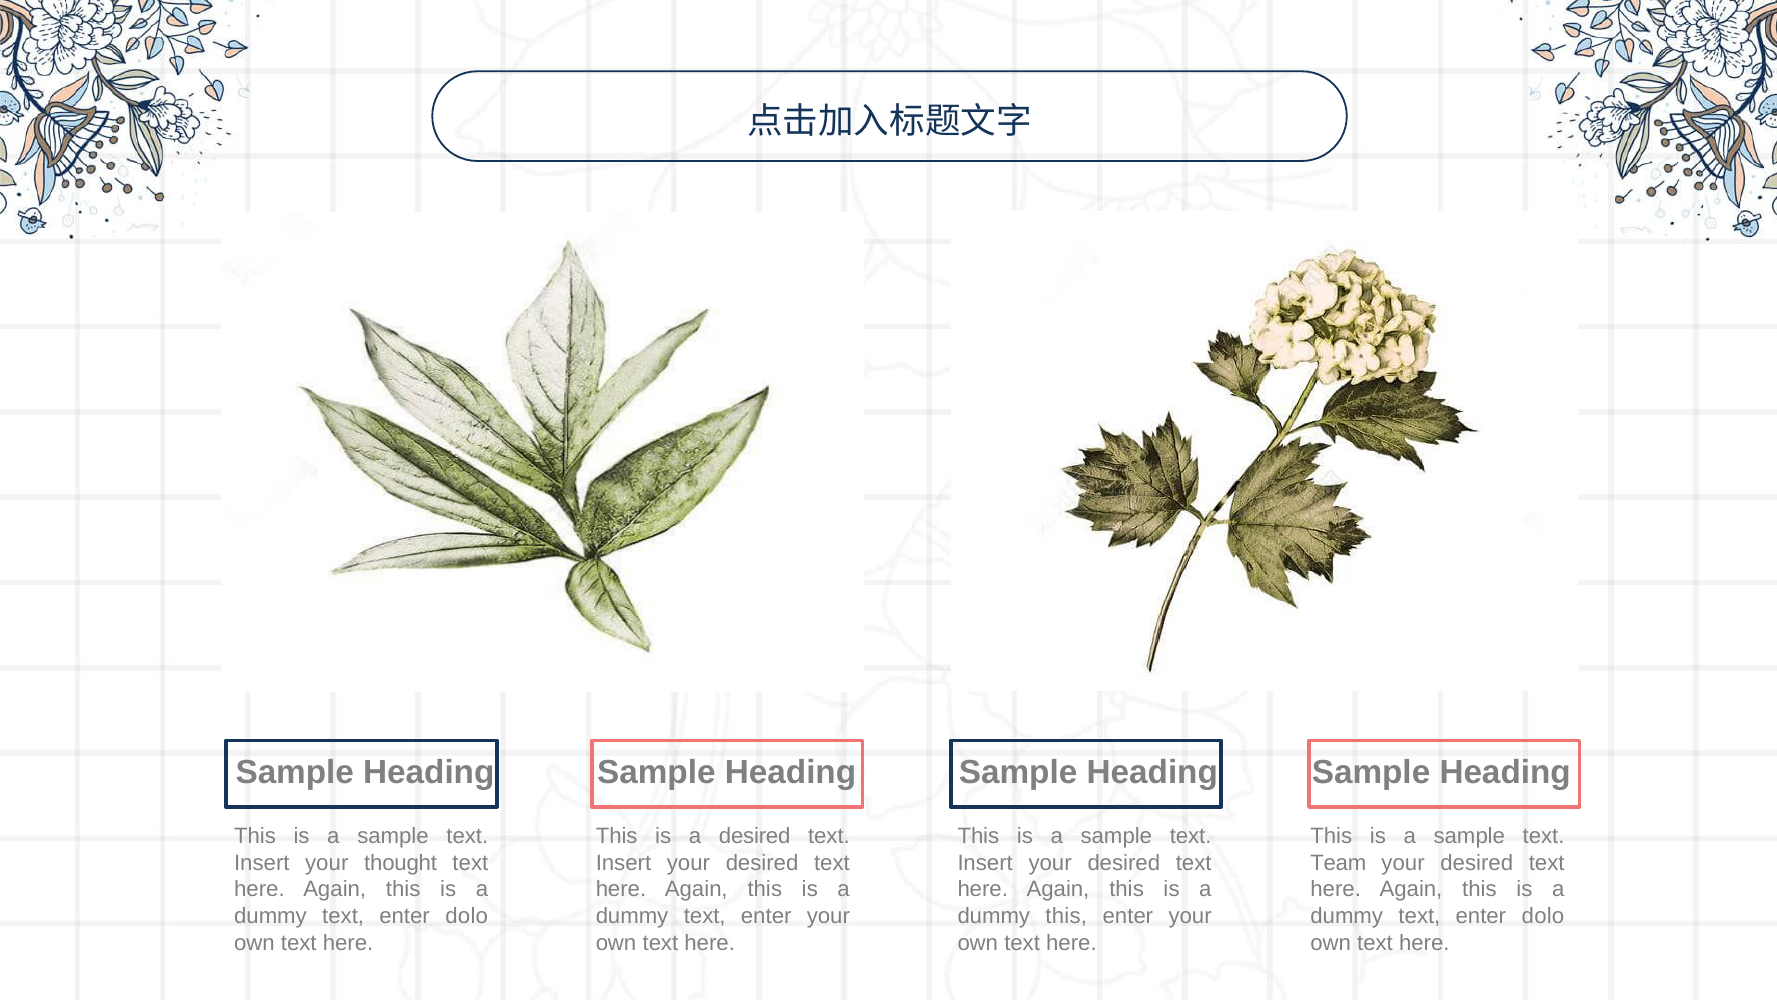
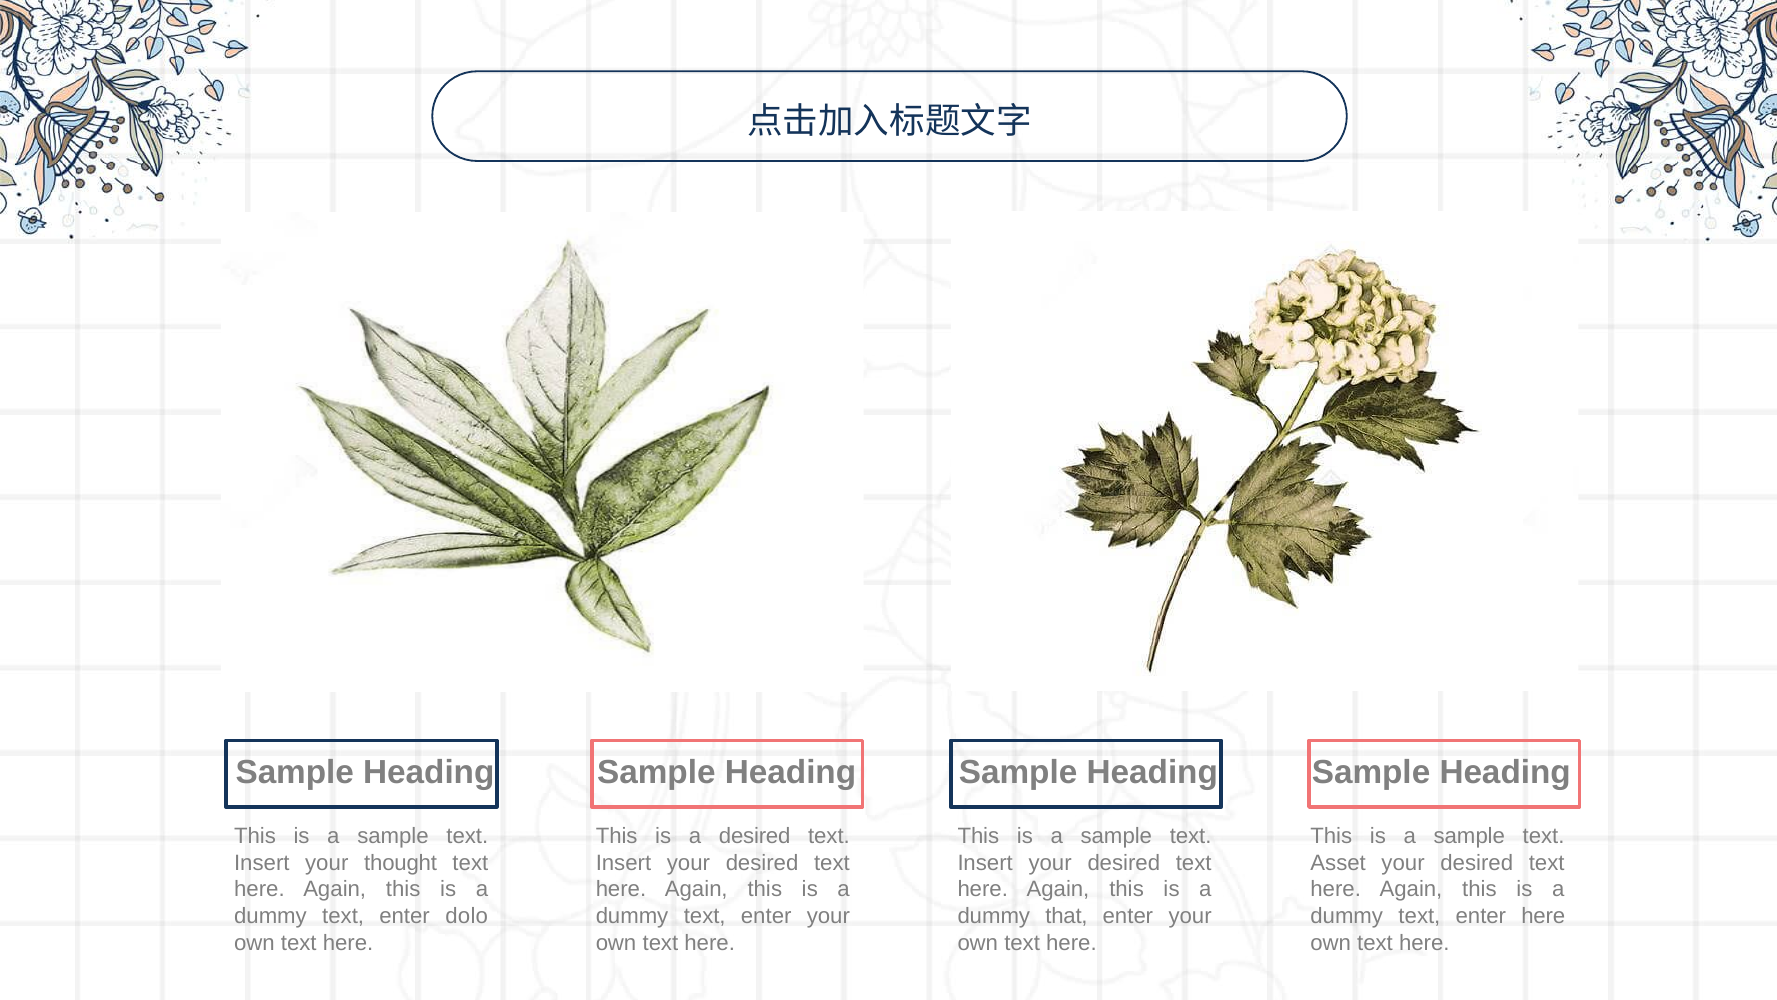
Team: Team -> Asset (1338, 863)
dummy this: this -> that (1066, 916)
dolo: dolo -> here (1543, 916)
